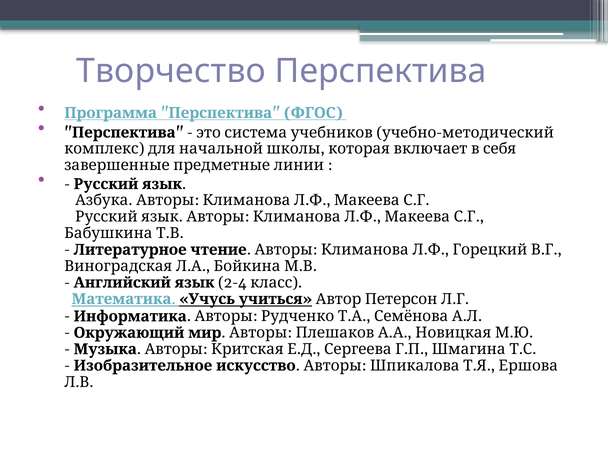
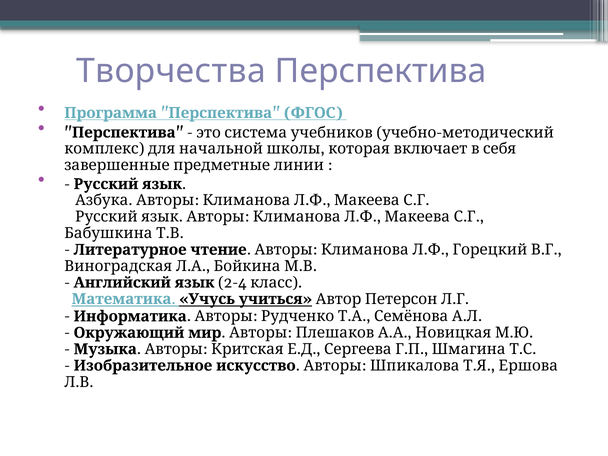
Творчество: Творчество -> Творчества (171, 71)
